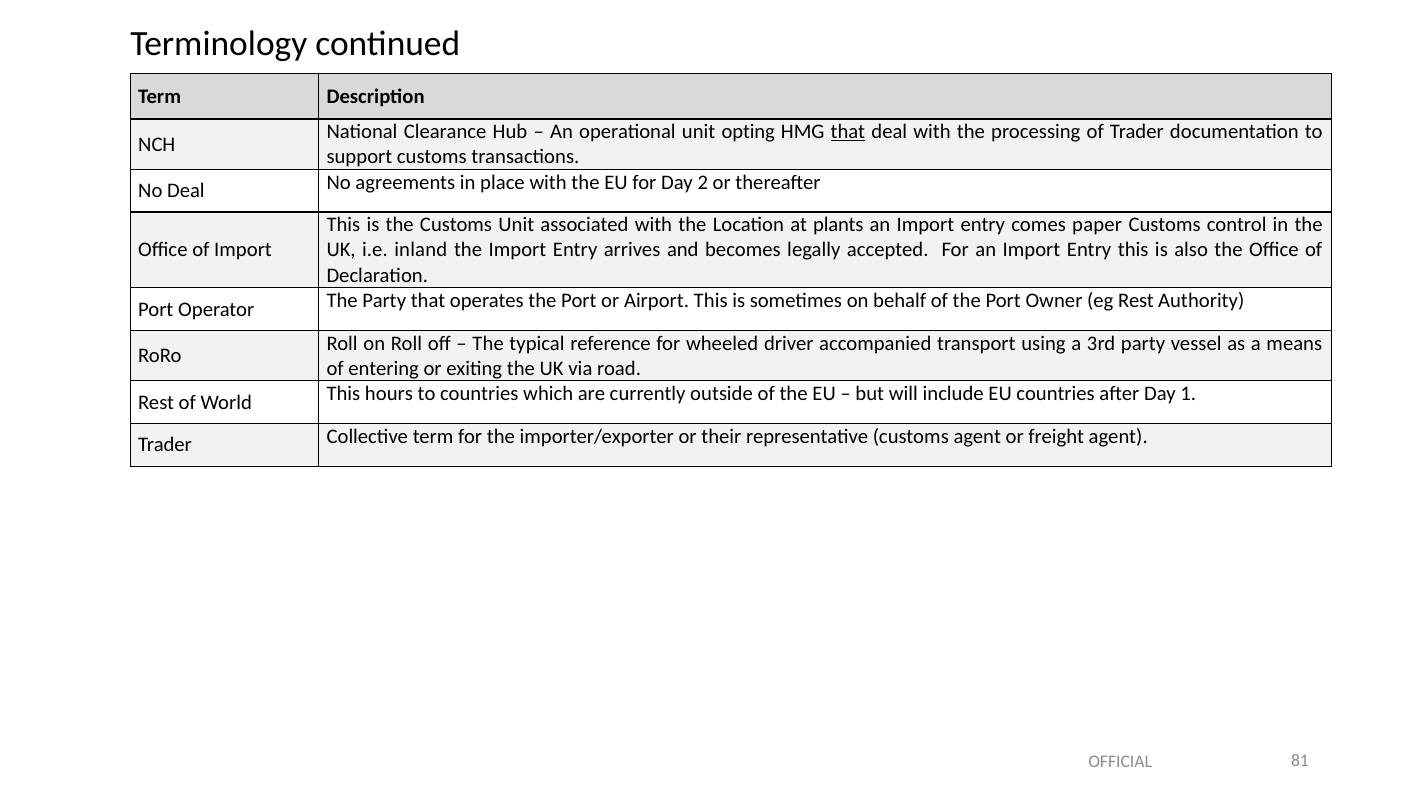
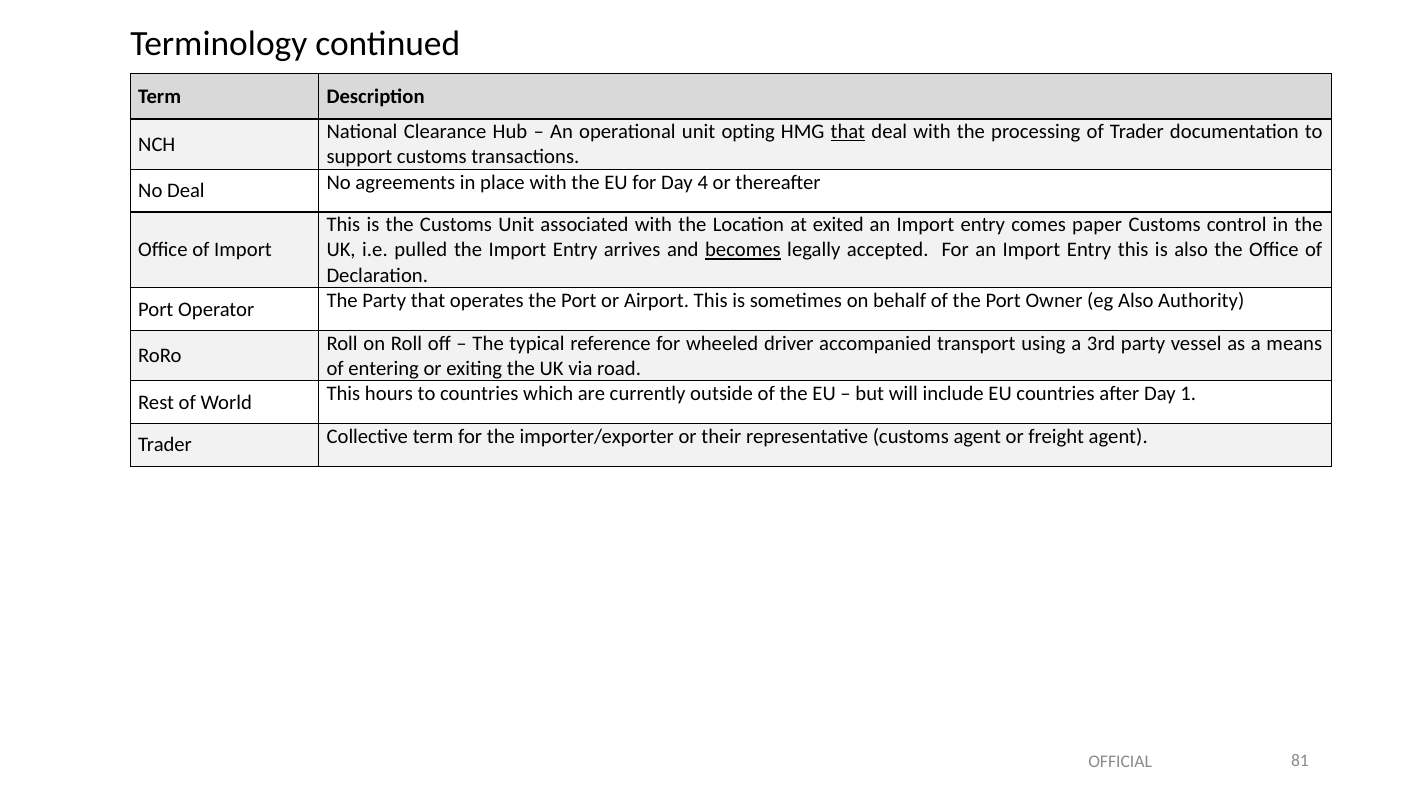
2: 2 -> 4 (703, 182)
plants: plants -> exited (838, 225)
inland: inland -> pulled (421, 250)
becomes underline: none -> present (743, 250)
eg Rest: Rest -> Also (1136, 300)
